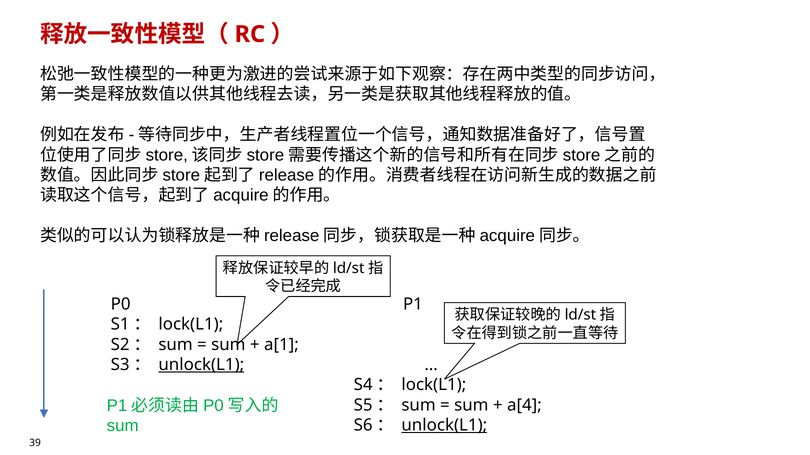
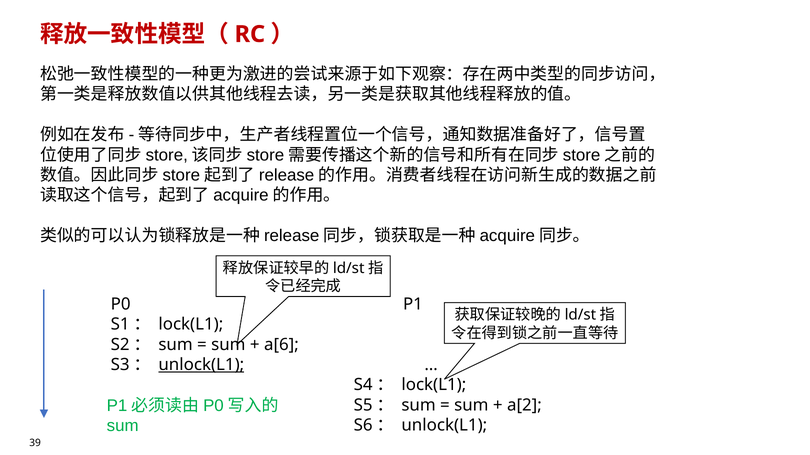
a[1: a[1 -> a[6 (281, 345)
a[4: a[4 -> a[2 (524, 406)
unlock(L1 underline: present -> none (444, 426)
